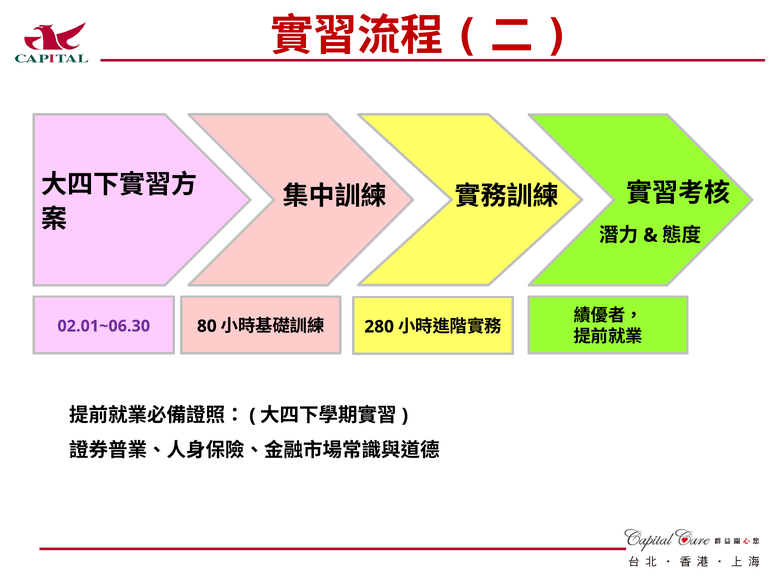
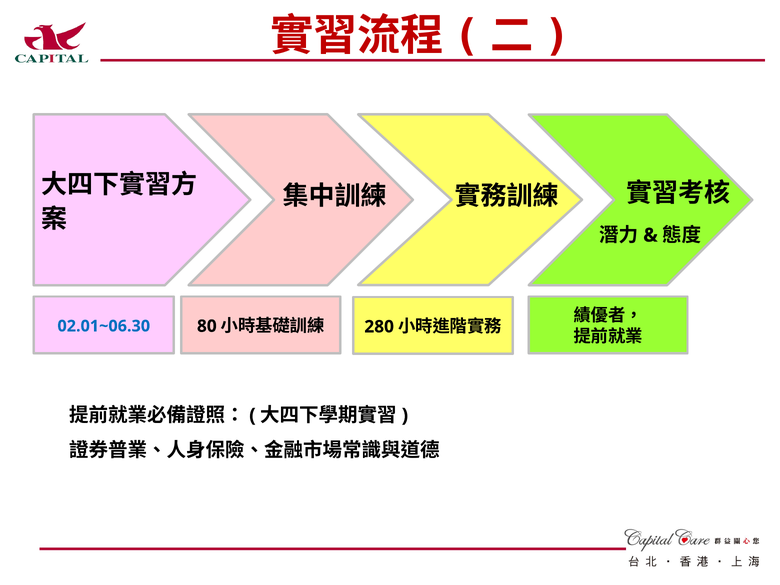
02.01~06.30 colour: purple -> blue (104, 326)
